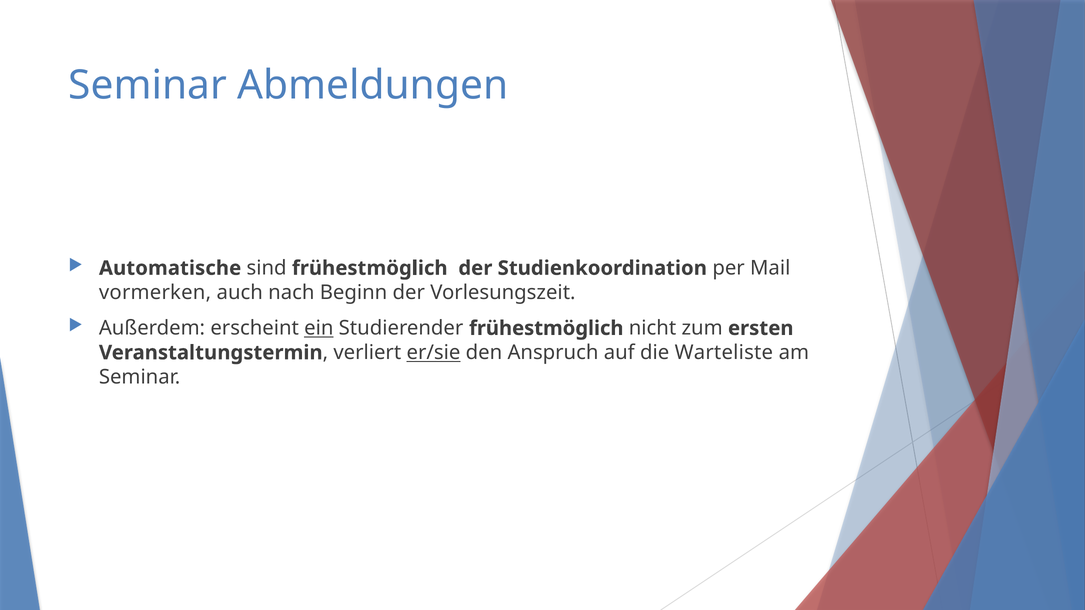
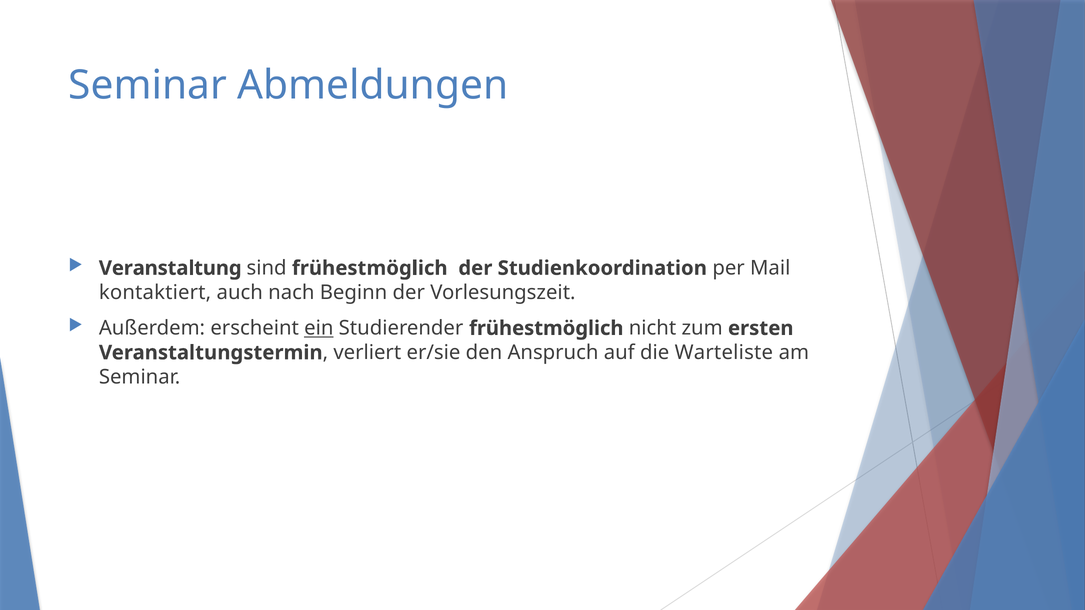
Automatische: Automatische -> Veranstaltung (170, 268)
vormerken: vormerken -> kontaktiert (155, 293)
er/sie underline: present -> none (433, 353)
